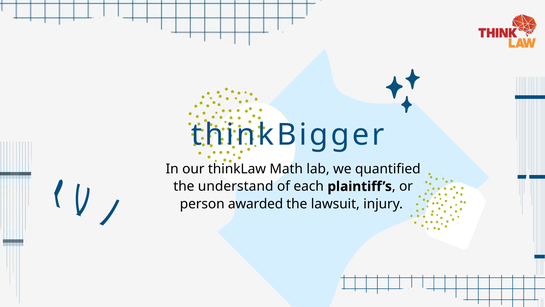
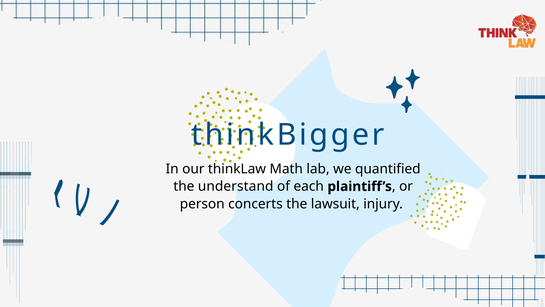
awarded: awarded -> concerts (255, 204)
